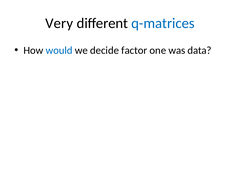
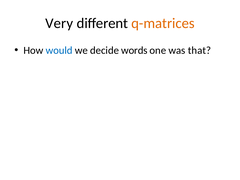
q-matrices colour: blue -> orange (163, 23)
factor: factor -> words (134, 50)
data: data -> that (199, 50)
